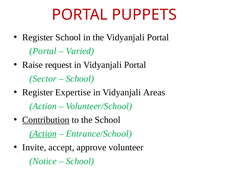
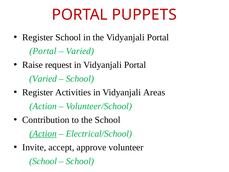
Sector: Sector -> Varied (43, 79)
Expertise: Expertise -> Activities (73, 92)
Contribution underline: present -> none (46, 120)
Entrance/School: Entrance/School -> Electrical/School (99, 133)
Notice: Notice -> School (43, 161)
